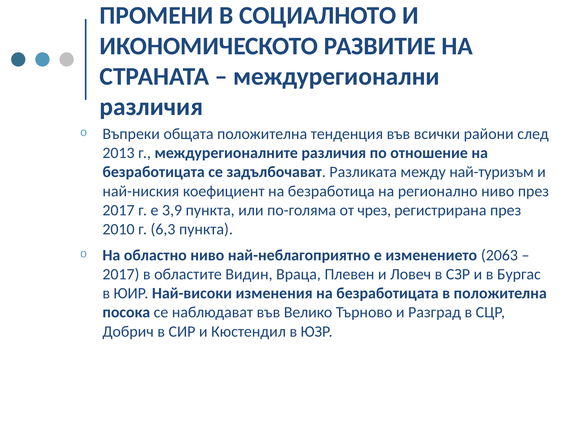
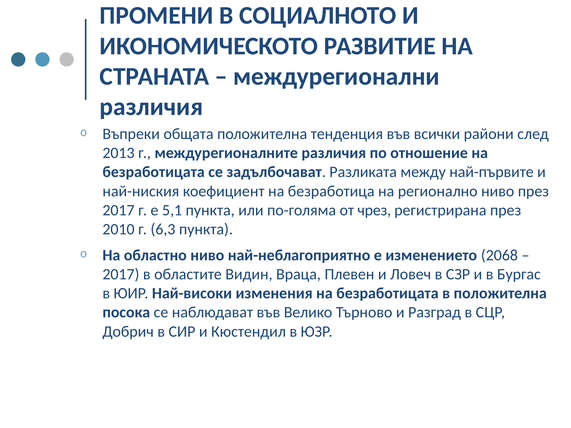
най-туризъм: най-туризъм -> най-първите (492, 172)
3,9: 3,9 -> 5,1 (172, 210)
2063: 2063 -> 2068 (499, 255)
